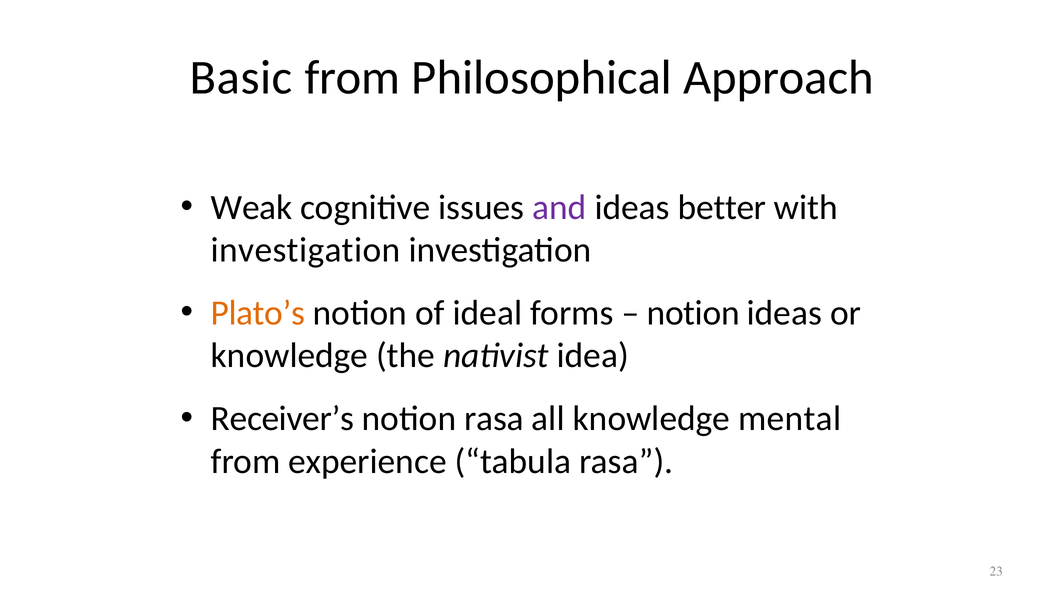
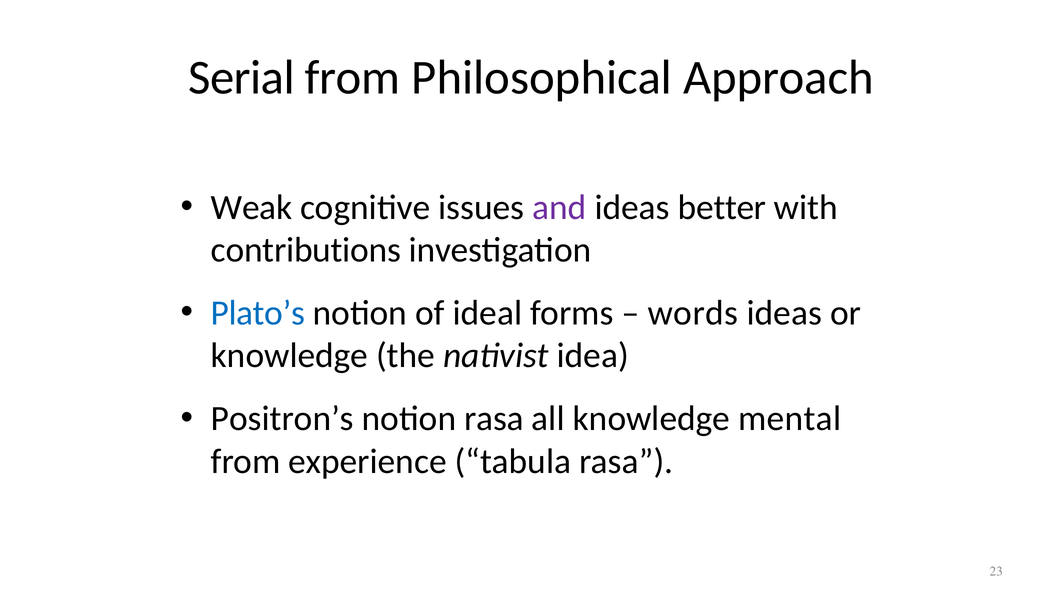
Basic: Basic -> Serial (242, 78)
investigation: investigation -> contributions (306, 250)
Plato’s colour: orange -> blue (258, 313)
notion: notion -> words (693, 313)
Receiver’s: Receiver’s -> Positron’s (282, 418)
